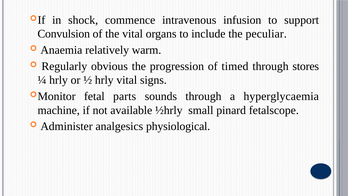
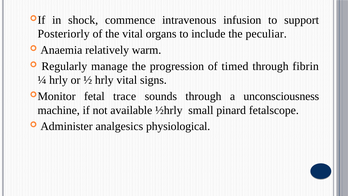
Convulsion: Convulsion -> Posteriorly (64, 34)
obvious: obvious -> manage (109, 66)
stores: stores -> fibrin (306, 66)
parts: parts -> trace (125, 96)
hyperglycaemia: hyperglycaemia -> unconsciousness (281, 96)
